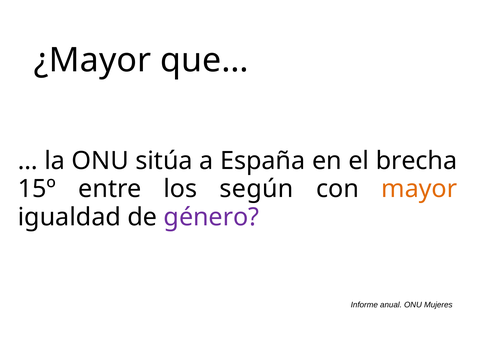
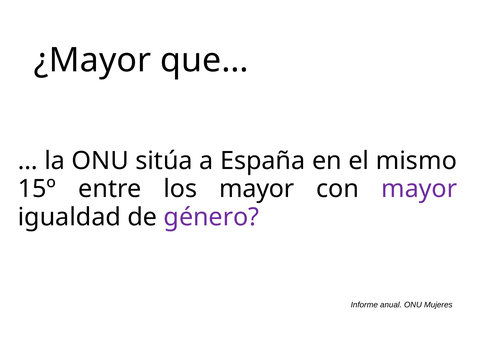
brecha: brecha -> mismo (416, 161)
los según: según -> mayor (257, 189)
mayor colour: orange -> purple (419, 189)
